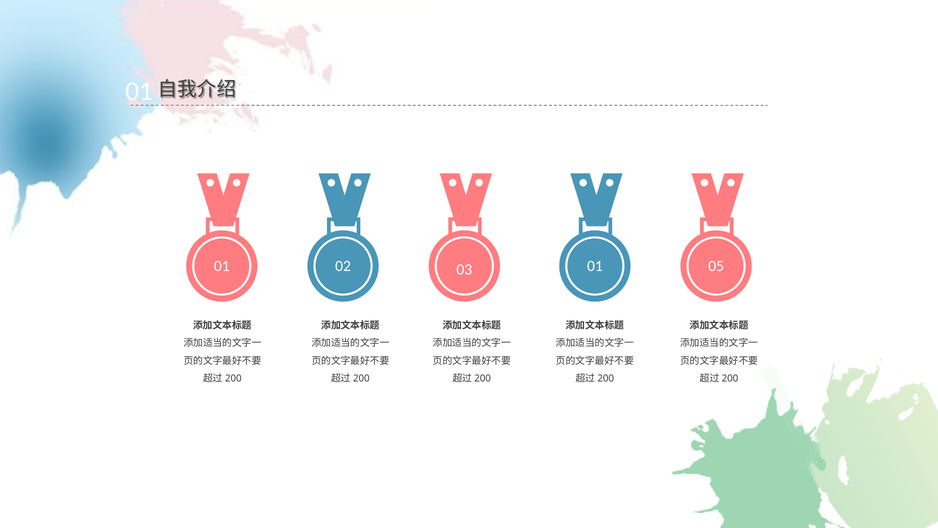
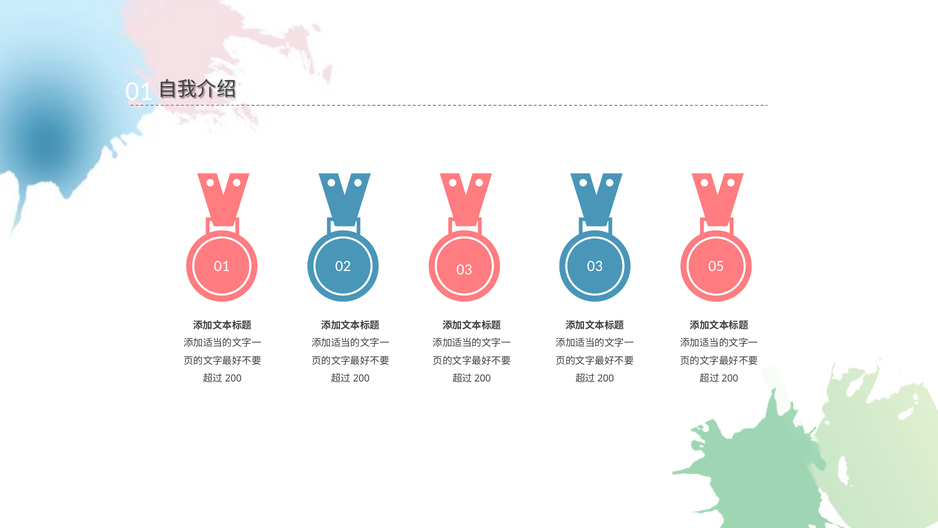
02 01: 01 -> 03 (595, 266)
